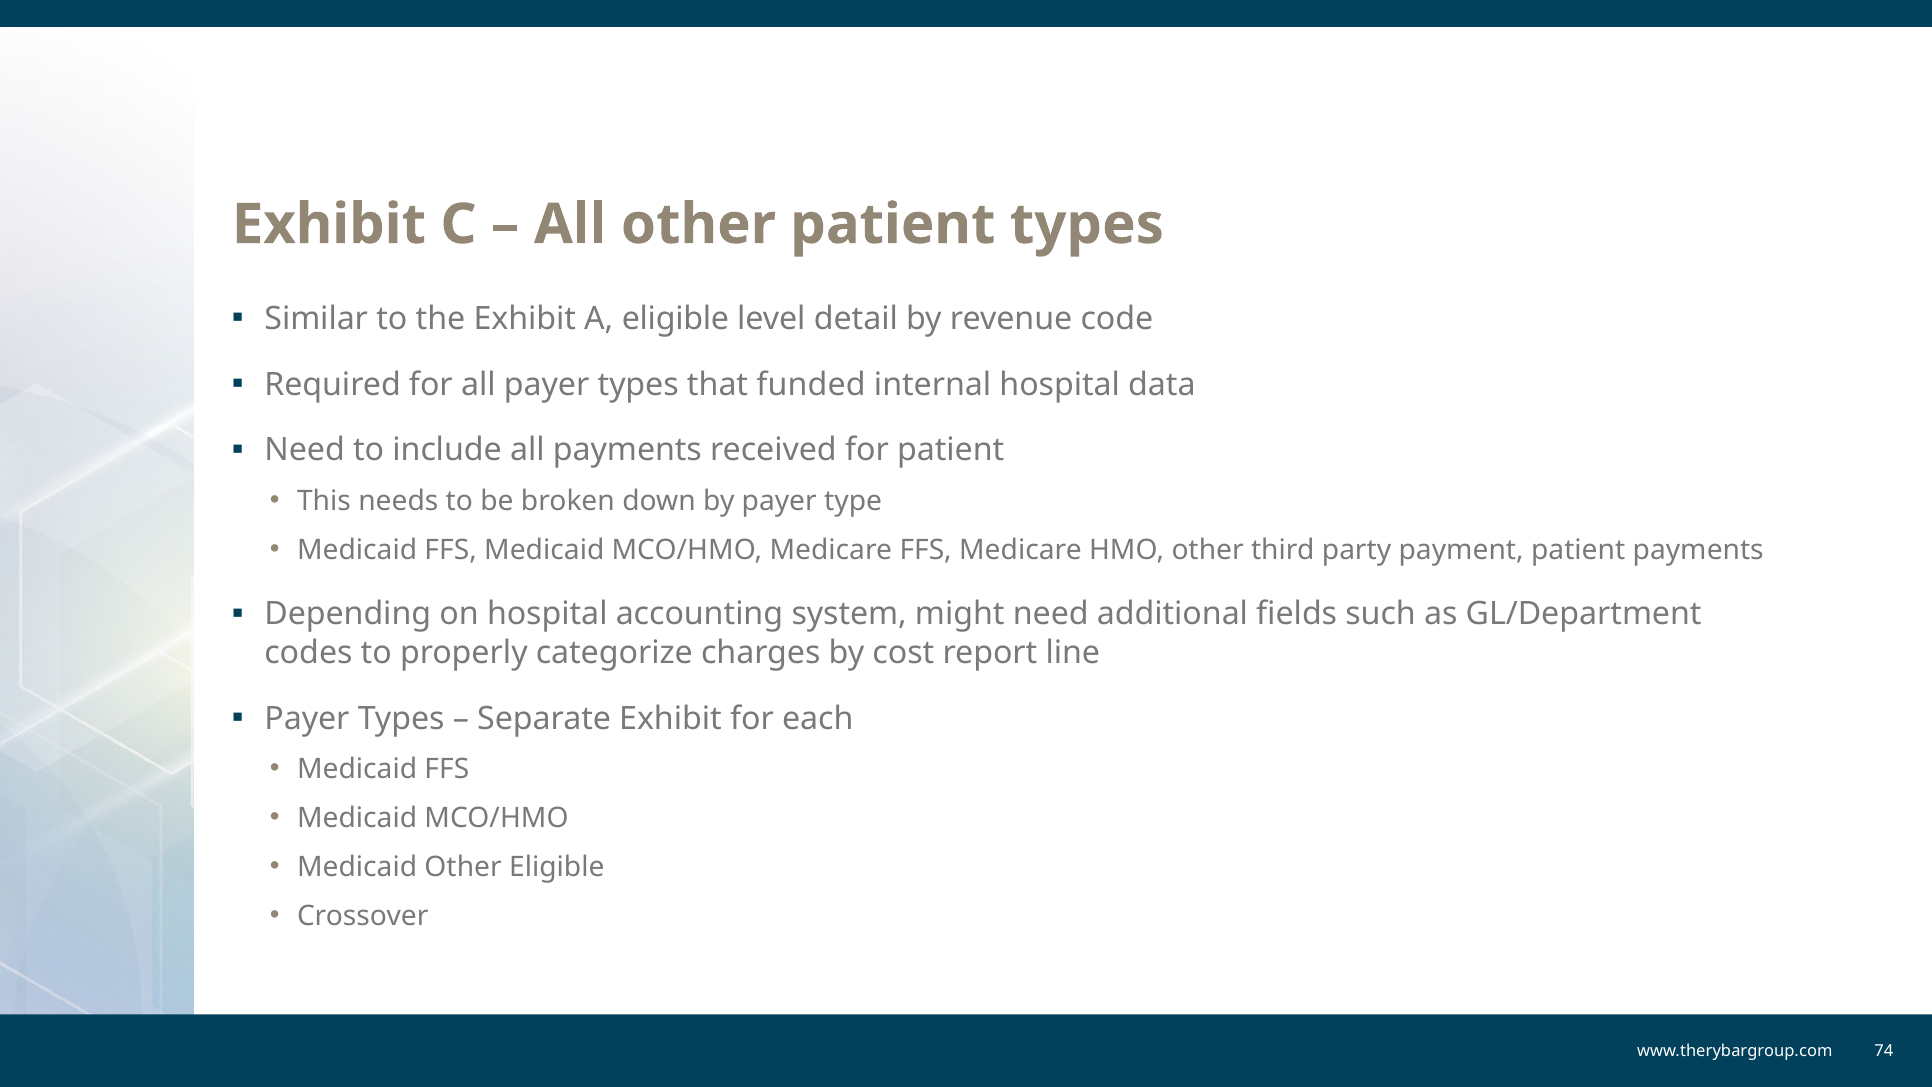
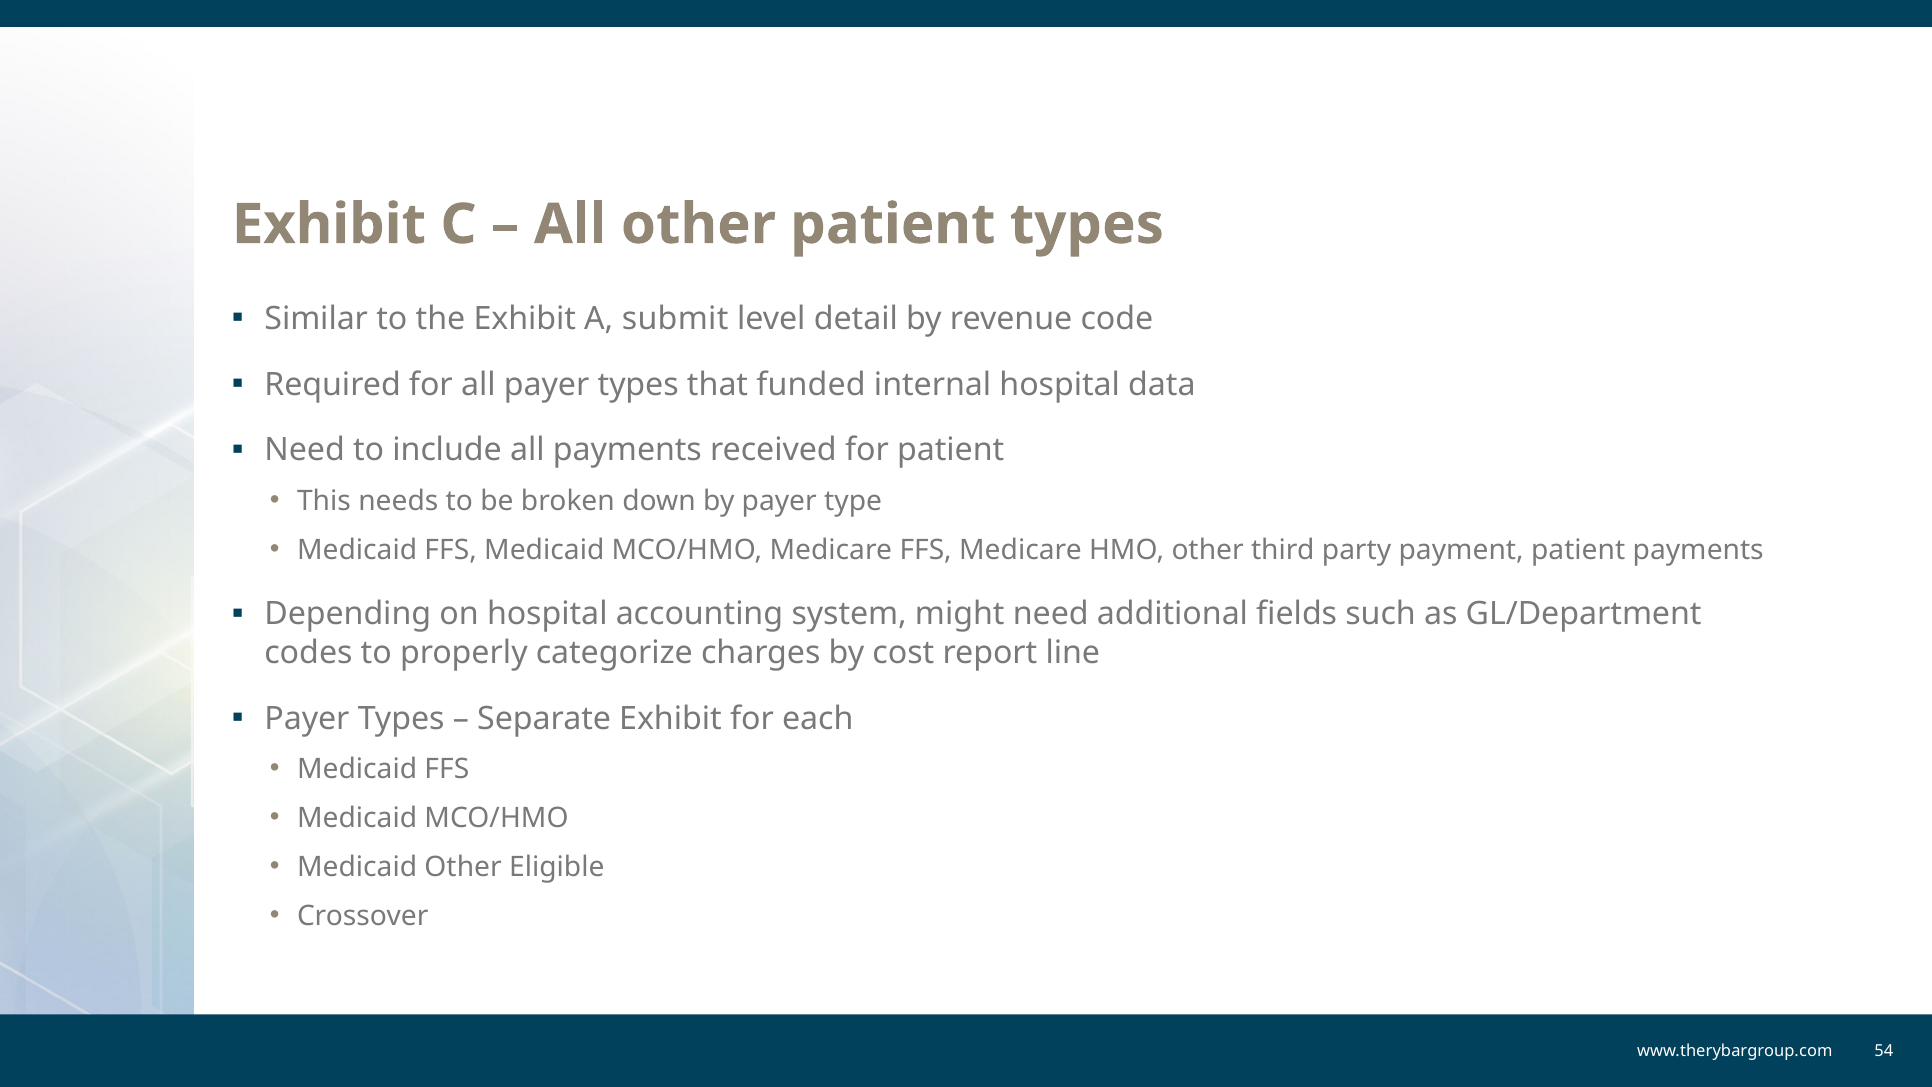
A eligible: eligible -> submit (675, 319)
74: 74 -> 54 (1884, 1051)
